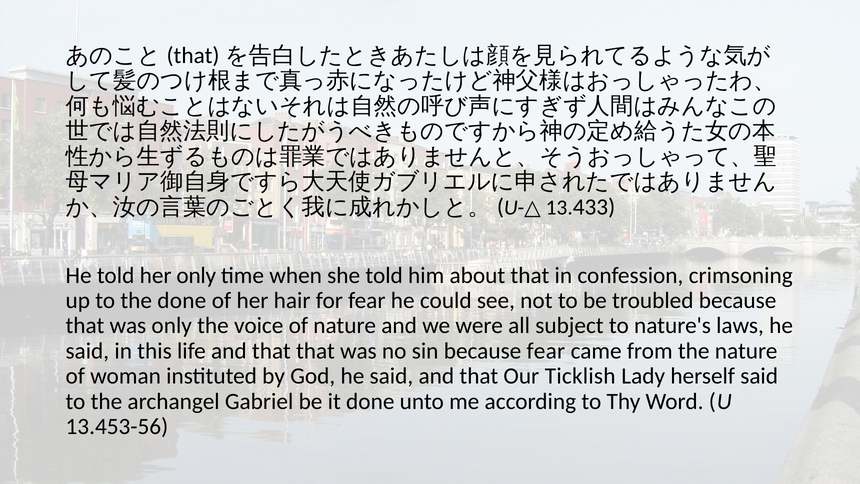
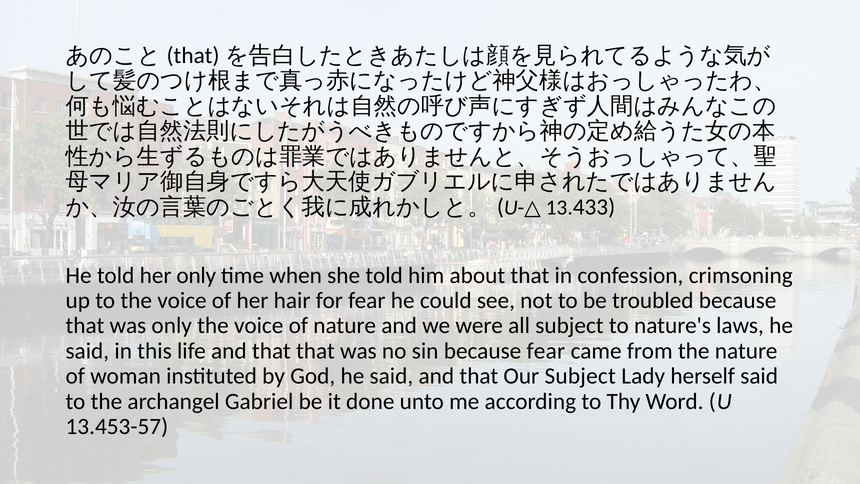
to the done: done -> voice (182, 300)
Our Ticklish: Ticklish -> Subject (580, 376)
13.453-56: 13.453-56 -> 13.453-57 (117, 426)
